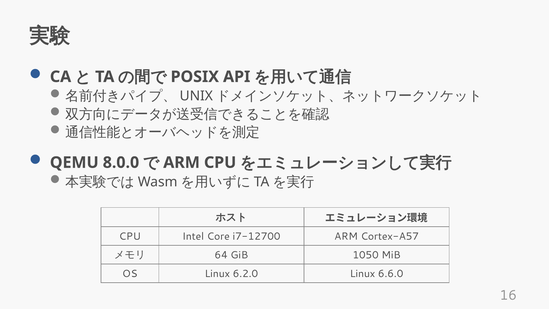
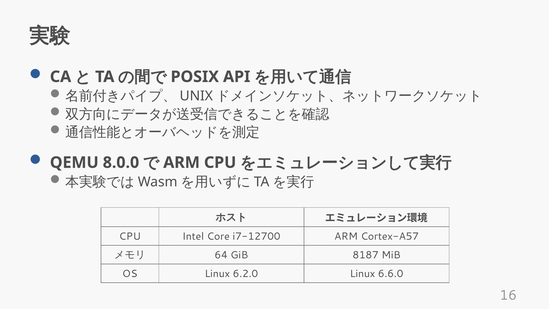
1050: 1050 -> 8187 (366, 255)
